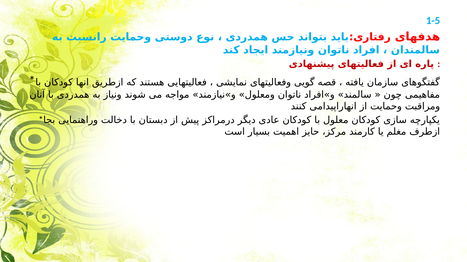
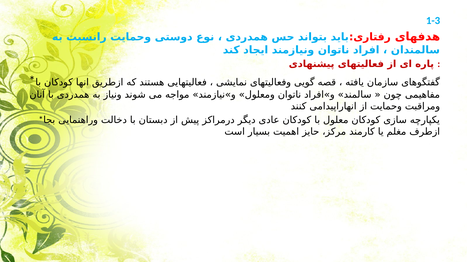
1-5: 1-5 -> 1-3 (433, 21)
